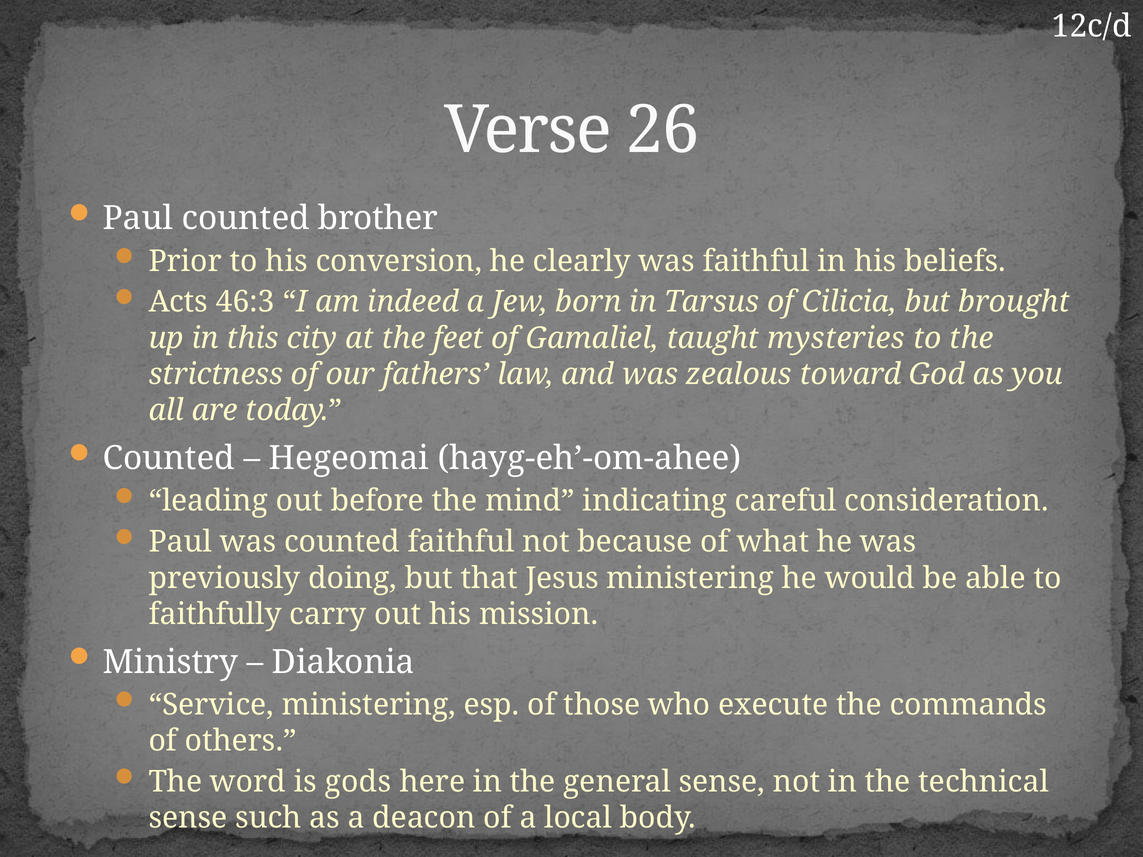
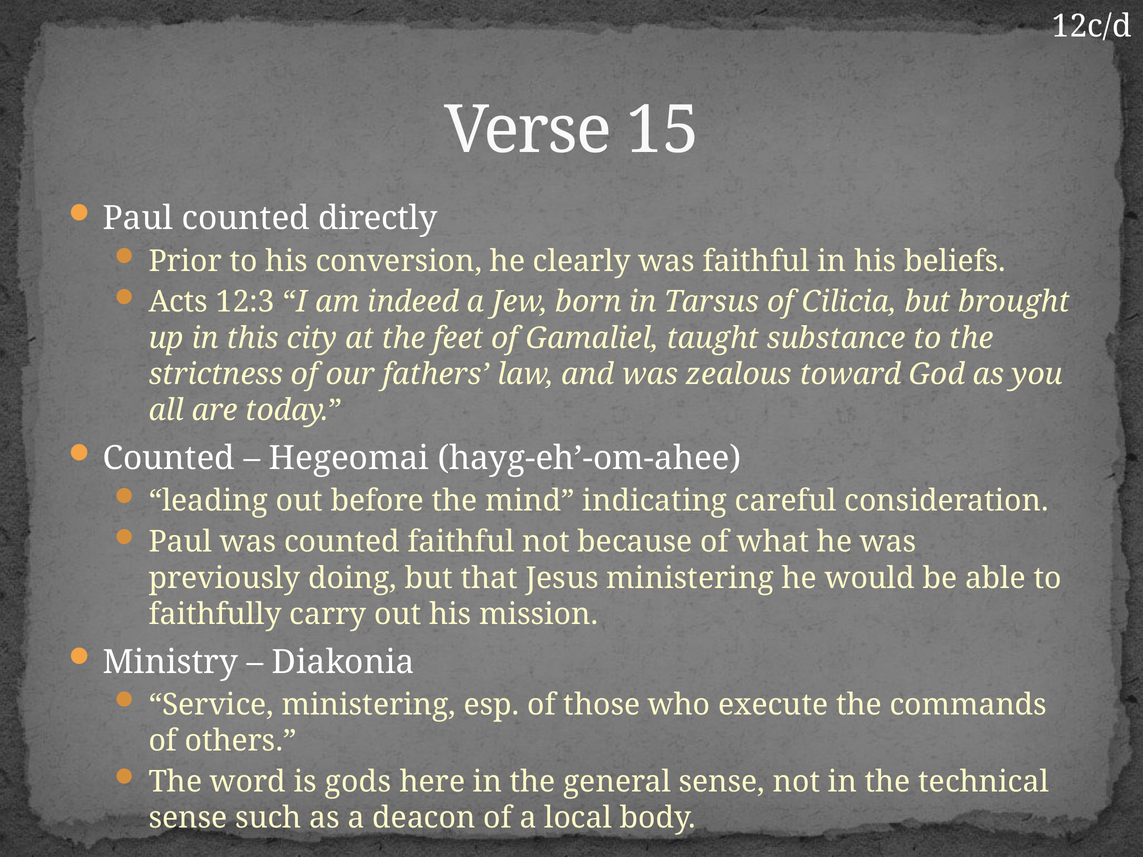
26: 26 -> 15 (663, 130)
brother: brother -> directly (378, 219)
46:3: 46:3 -> 12:3 (245, 302)
mysteries: mysteries -> substance (836, 338)
